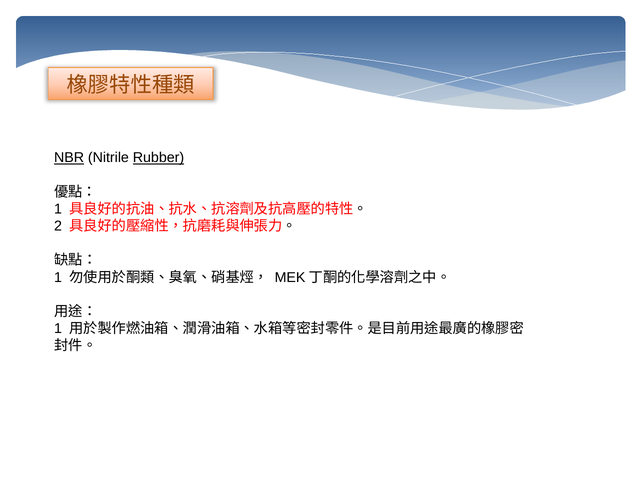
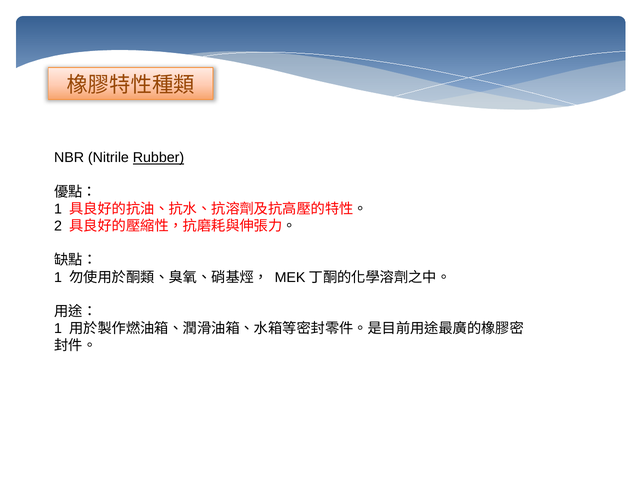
NBR underline: present -> none (69, 158)
